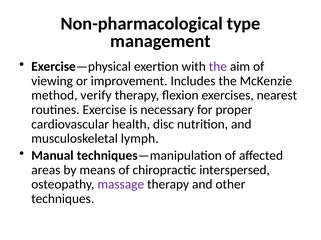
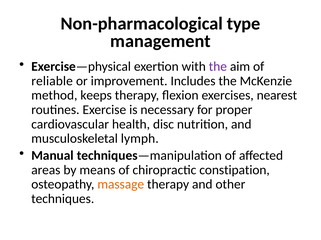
viewing: viewing -> reliable (52, 81)
verify: verify -> keeps (96, 96)
interspersed: interspersed -> constipation (235, 170)
massage colour: purple -> orange (121, 185)
